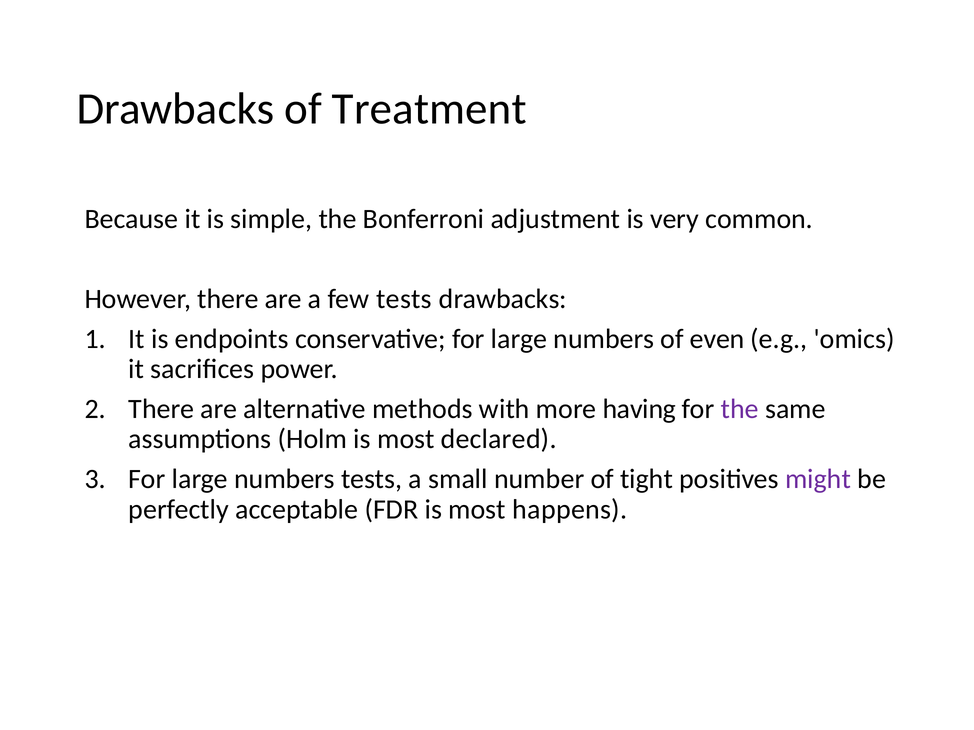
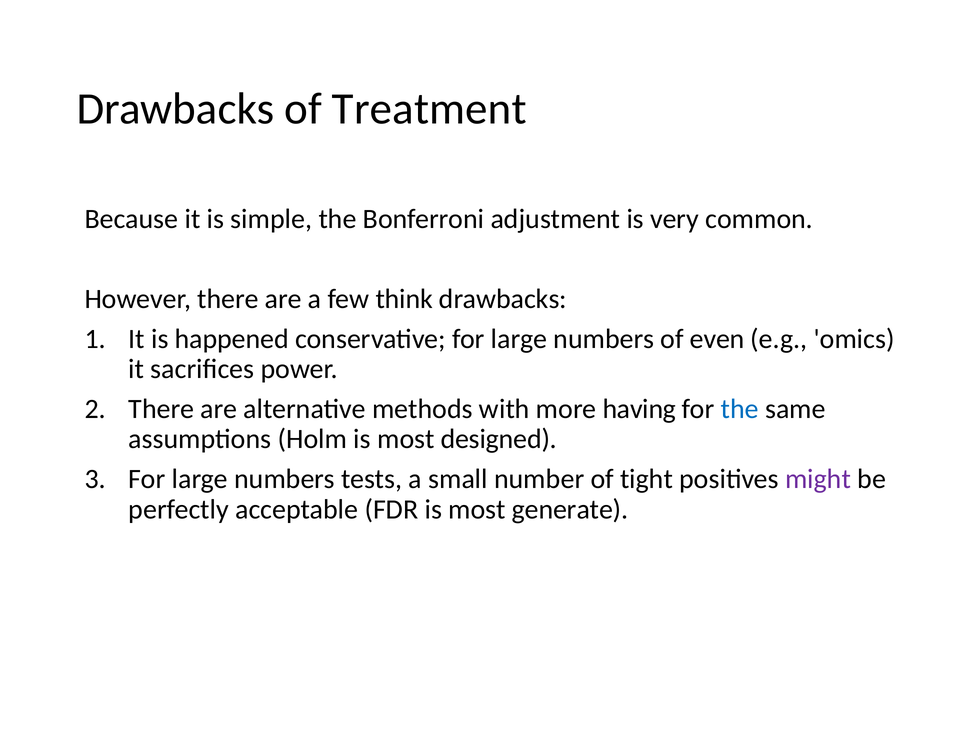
few tests: tests -> think (404, 299)
endpoints: endpoints -> happened (232, 339)
the colour: purple -> blue (740, 409)
declared: declared -> designed (499, 439)
happens: happens -> generate (570, 510)
